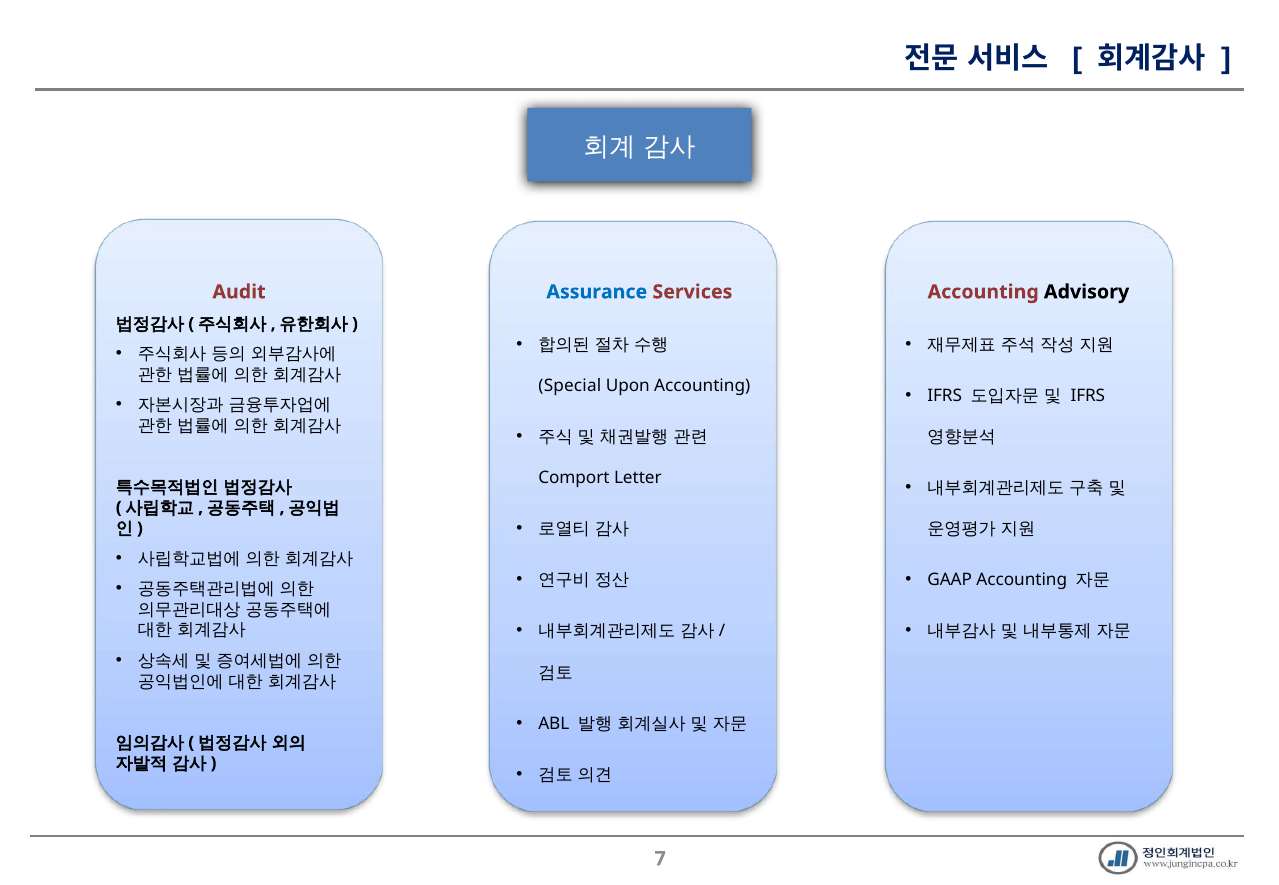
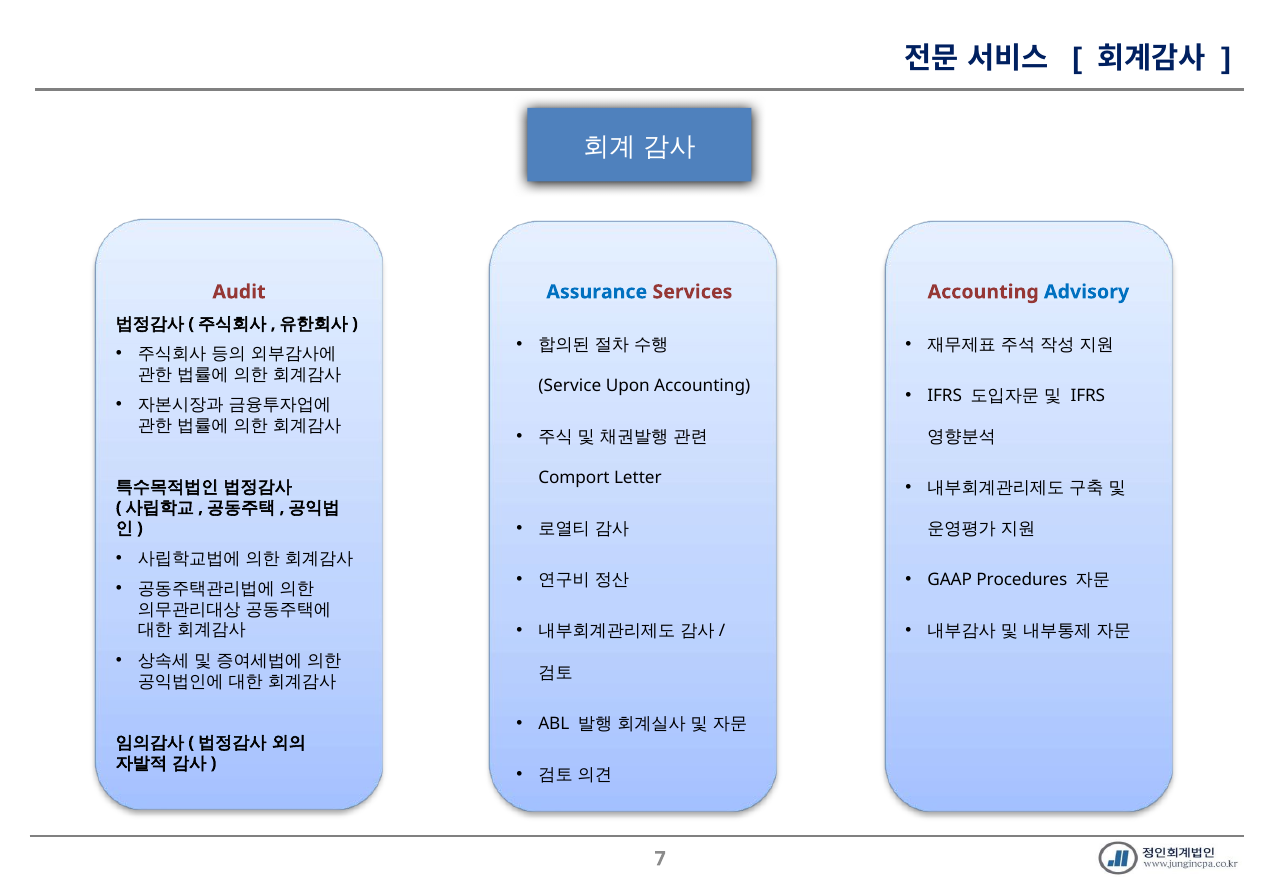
Advisory colour: black -> blue (1087, 292)
Special: Special -> Service (570, 386)
GAAP Accounting: Accounting -> Procedures (1022, 580)
